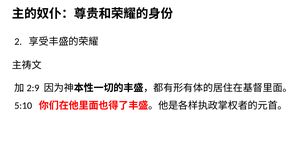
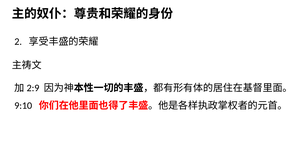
5:10: 5:10 -> 9:10 (23, 105)
